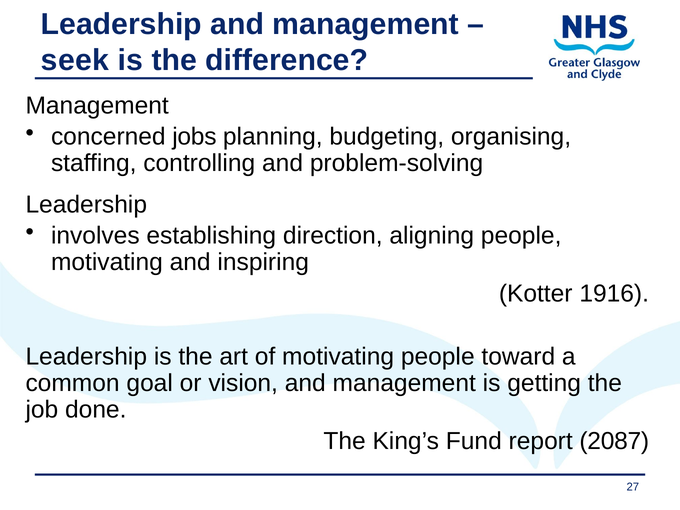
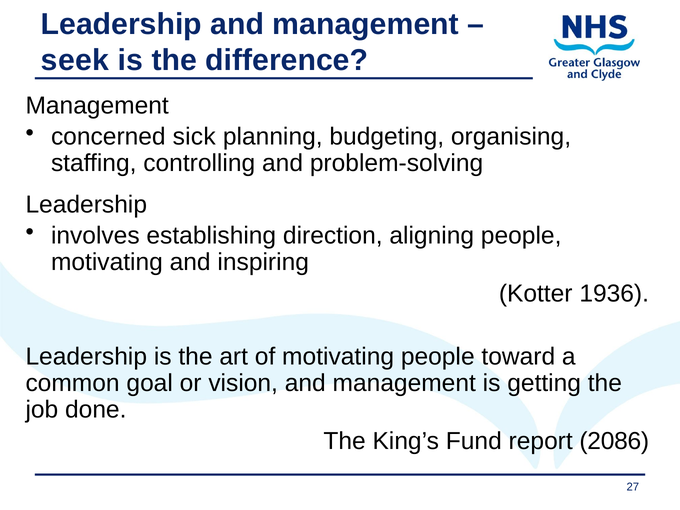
jobs: jobs -> sick (194, 137)
1916: 1916 -> 1936 (614, 294)
2087: 2087 -> 2086 (614, 441)
